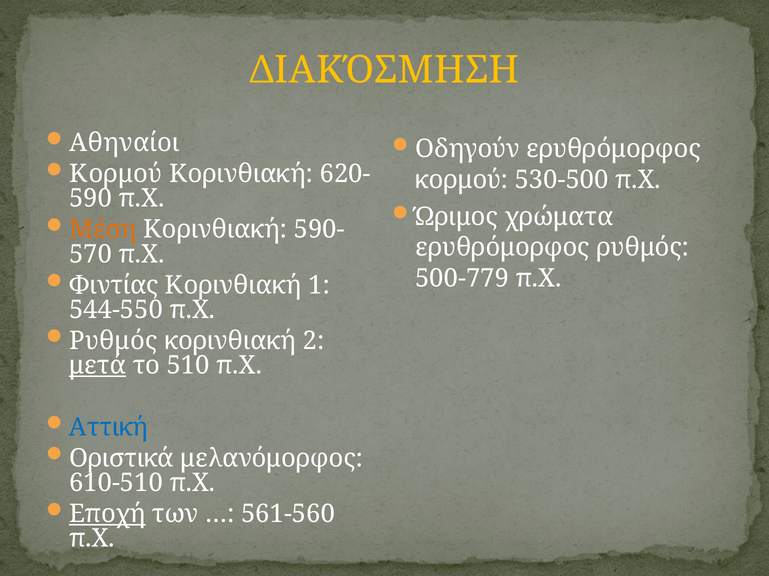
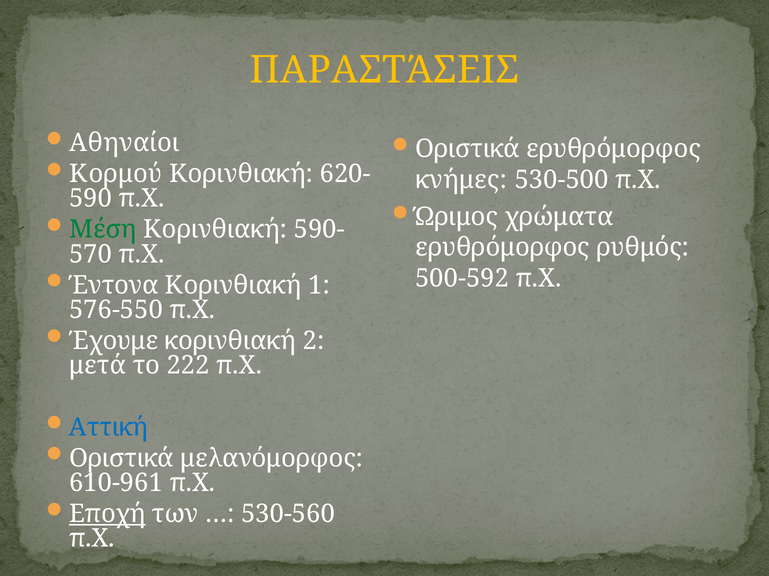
ΔΙΑΚΌΣΜΗΣΗ: ΔΙΑΚΌΣΜΗΣΗ -> ΠΑΡΑΣΤΆΣΕΙΣ (384, 70)
Οδηγούν: Οδηγούν -> Οριστικά (467, 149)
κορμού: κορμού -> κνήμες (461, 180)
Μέση colour: orange -> green (103, 230)
500-779: 500-779 -> 500-592 (462, 279)
Φιντίας: Φιντίας -> Έντονα (114, 285)
544-550: 544-550 -> 576-550 (116, 310)
Ρυθμός: Ρυθμός -> Έχουμε (114, 341)
μετά underline: present -> none (98, 366)
510: 510 -> 222 (188, 366)
610-510: 610-510 -> 610-961 (116, 483)
561-560: 561-560 -> 530-560 (288, 514)
